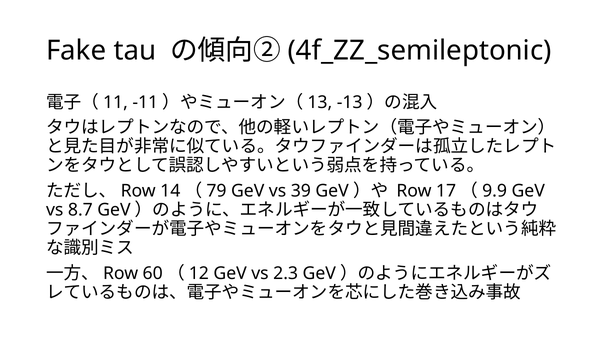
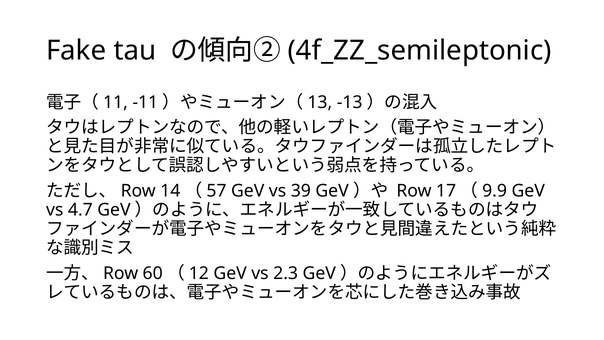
79: 79 -> 57 (216, 191)
8.7: 8.7 -> 4.7 (80, 210)
